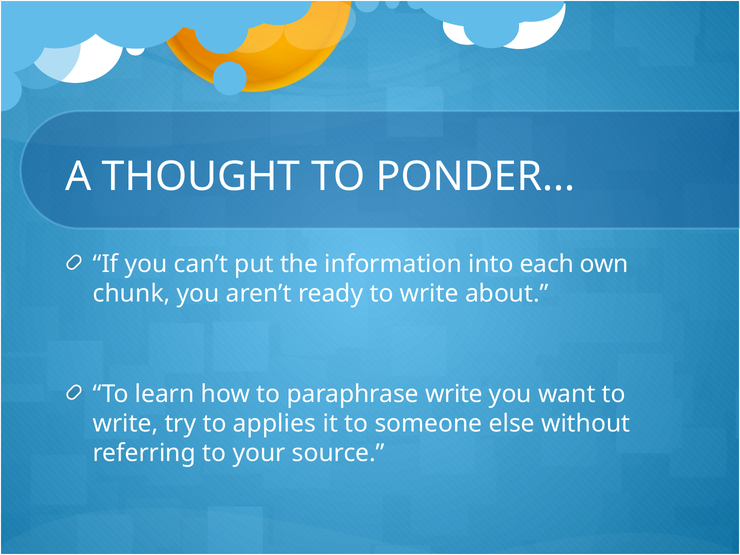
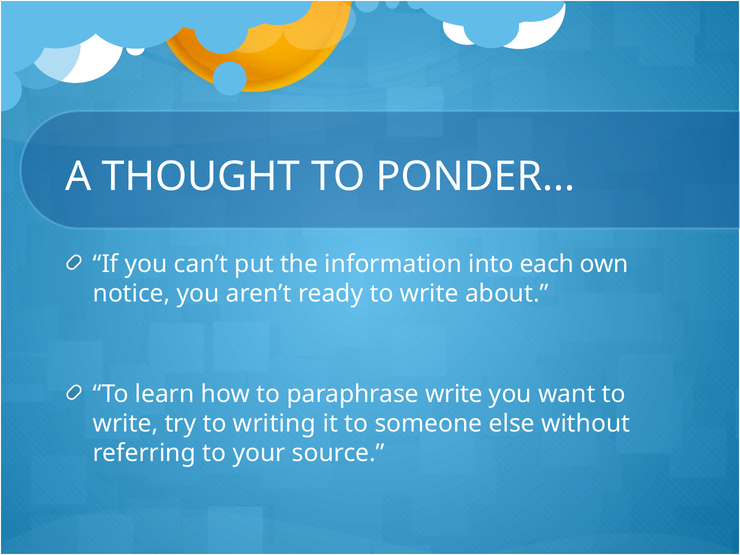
chunk: chunk -> notice (132, 294)
applies: applies -> writing (274, 424)
